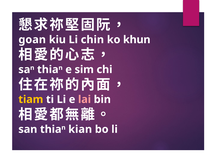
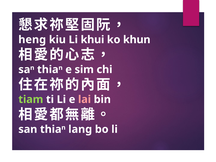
goan: goan -> heng (32, 40)
chin: chin -> khui (92, 40)
tiam colour: yellow -> light green (31, 99)
kian: kian -> lang (80, 129)
